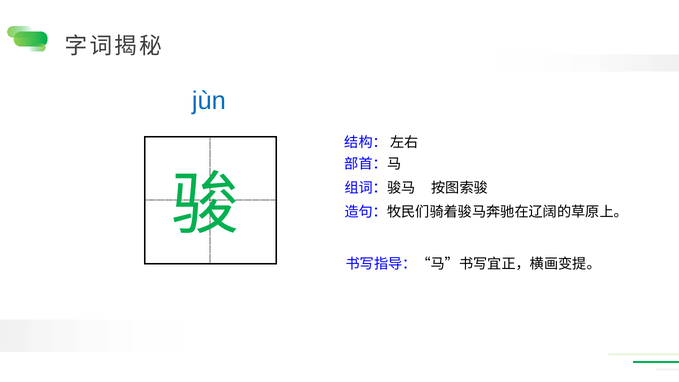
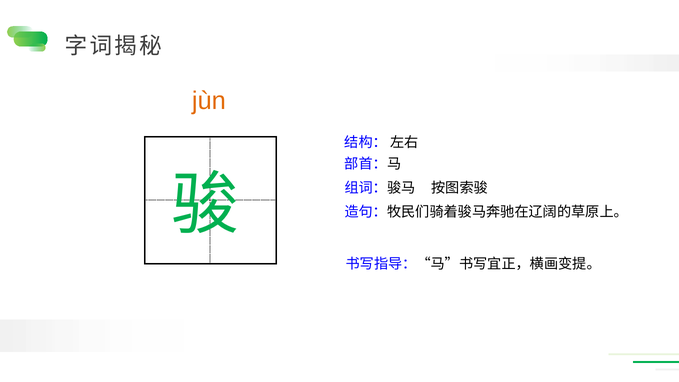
jùn colour: blue -> orange (209, 101)
